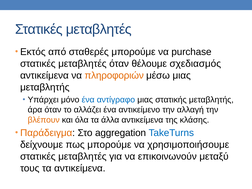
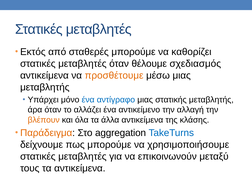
purchase: purchase -> καθορίζει (191, 52)
πληροφοριών: πληροφοριών -> προσθέτουμε (114, 75)
